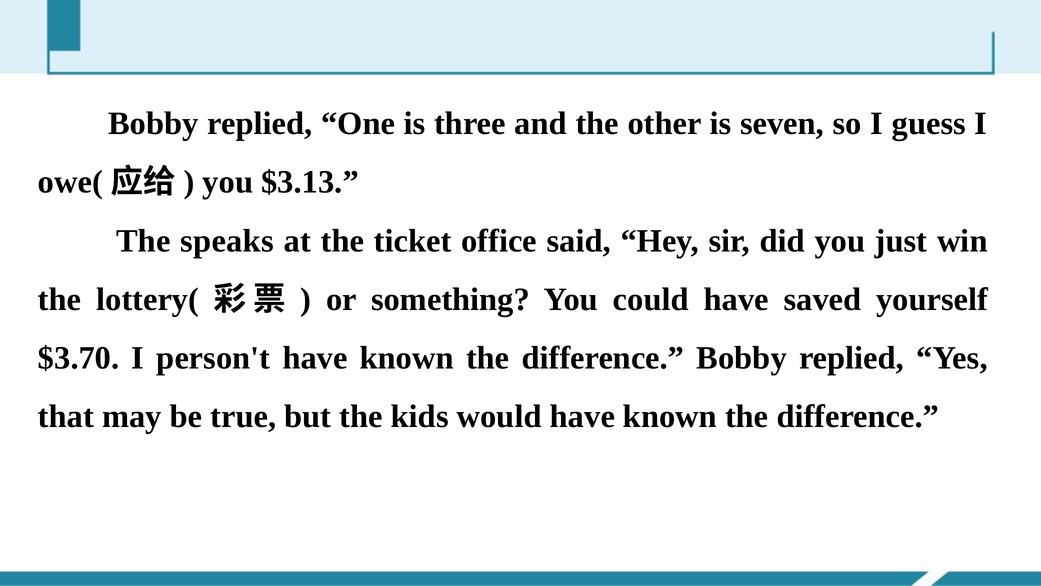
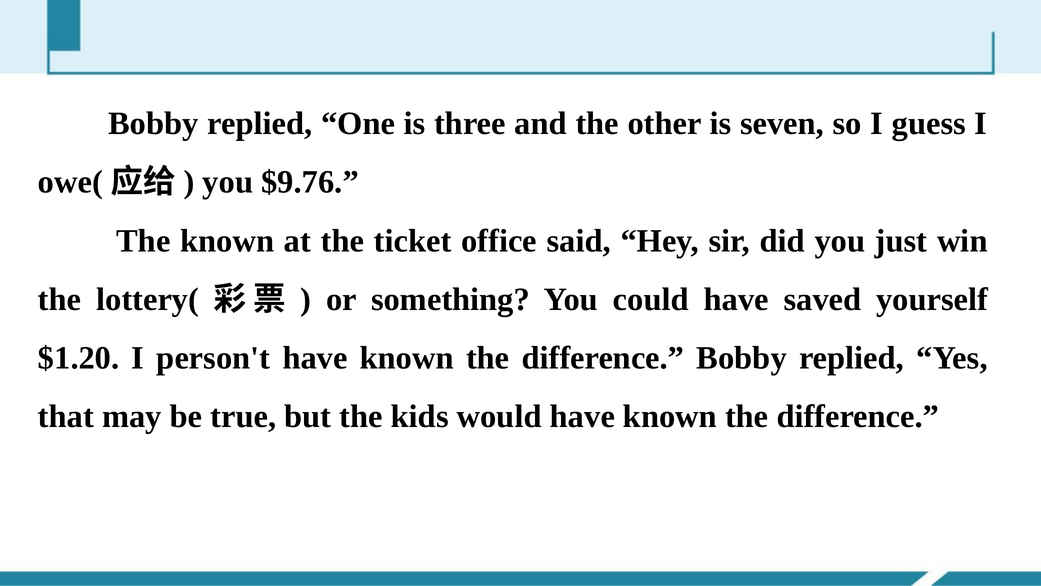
$3.13: $3.13 -> $9.76 (310, 182)
The speaks: speaks -> known (227, 241)
$3.70: $3.70 -> $1.20 (79, 358)
